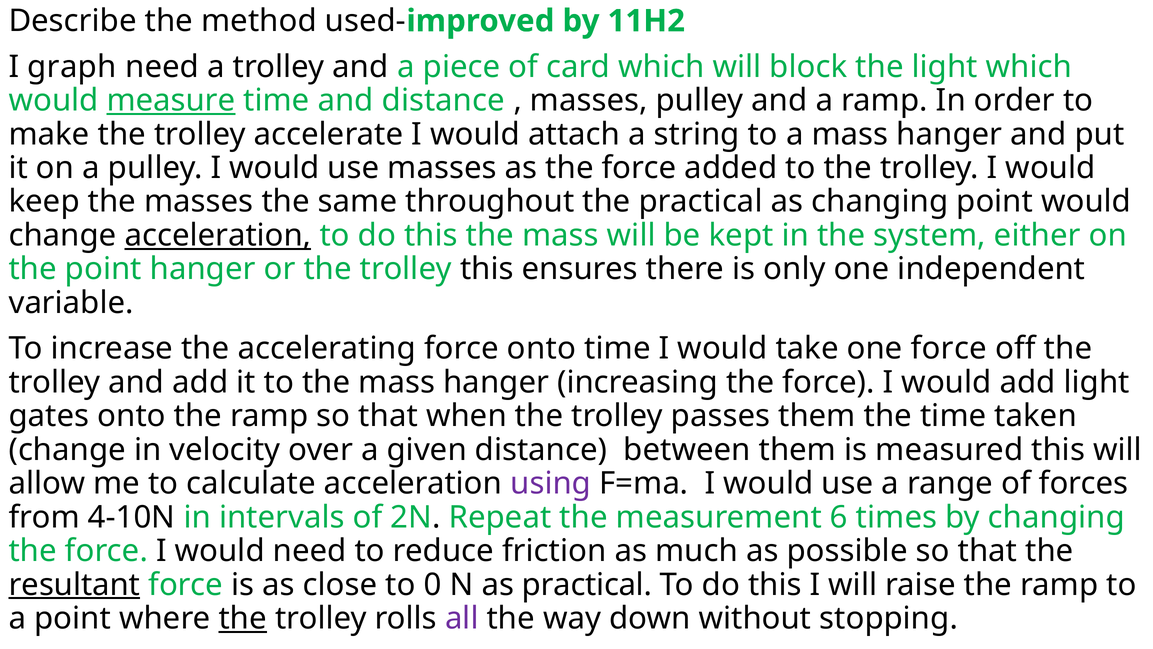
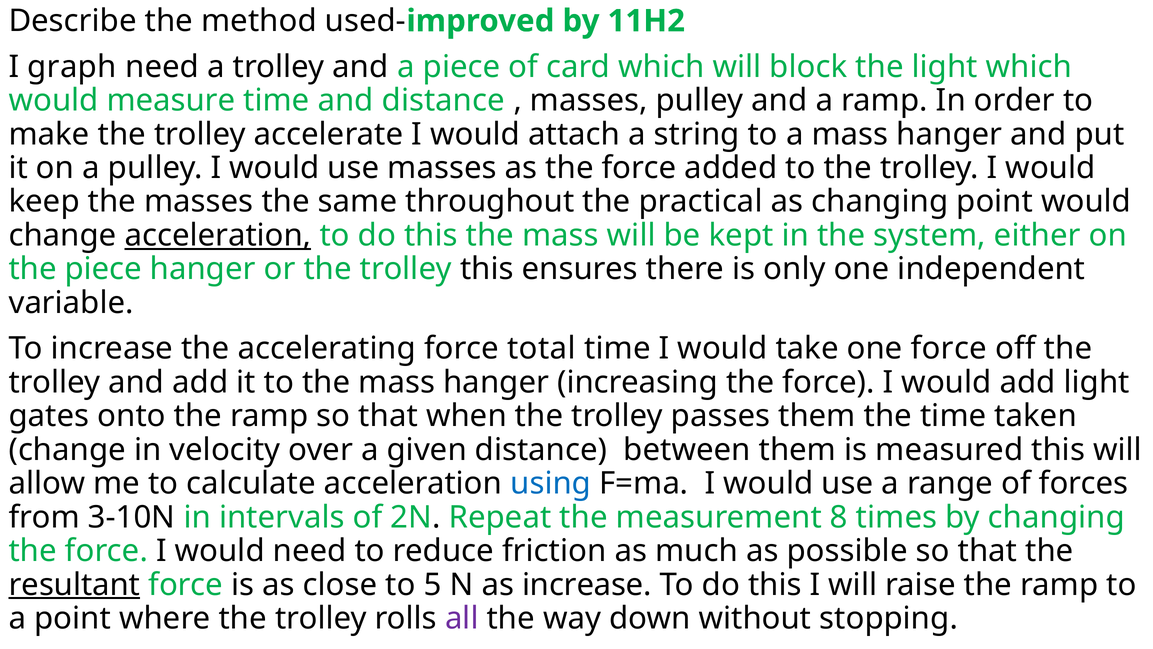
measure underline: present -> none (171, 100)
the point: point -> piece (103, 269)
force onto: onto -> total (542, 348)
using colour: purple -> blue (551, 483)
4-10N: 4-10N -> 3-10N (131, 517)
6: 6 -> 8 (839, 517)
0: 0 -> 5 (433, 584)
as practical: practical -> increase (587, 584)
the underline: present -> none (243, 618)
